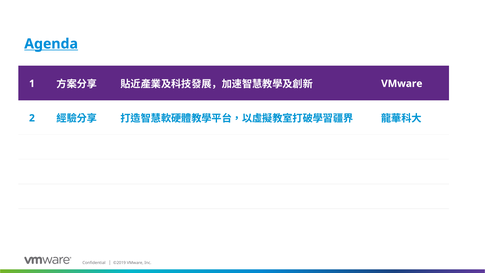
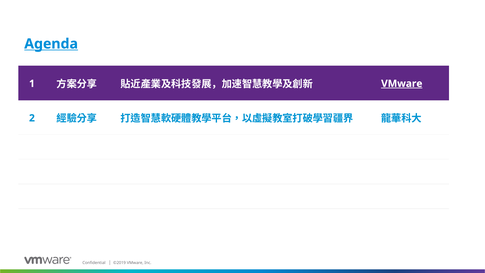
VMware underline: none -> present (402, 84)
